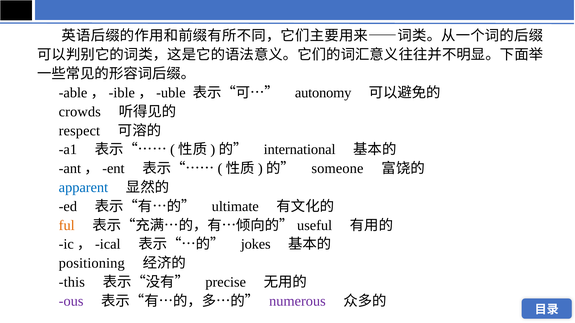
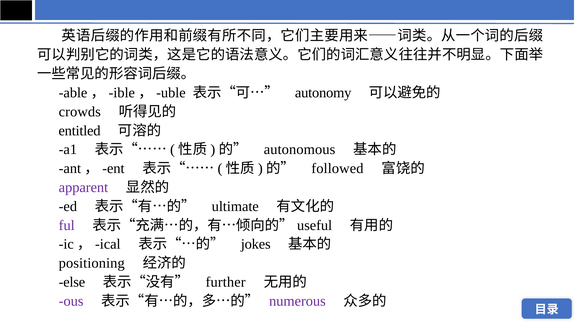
respect: respect -> entitled (80, 131)
international: international -> autonomous (300, 150)
someone: someone -> followed (337, 169)
apparent colour: blue -> purple (83, 188)
ful colour: orange -> purple (67, 226)
this: this -> else (72, 282)
precise: precise -> further (226, 282)
